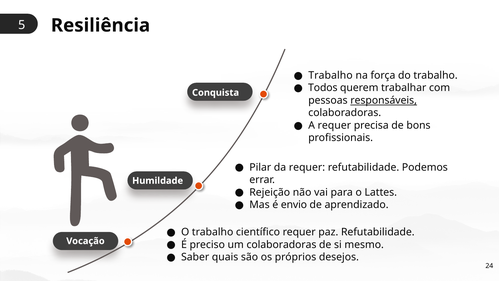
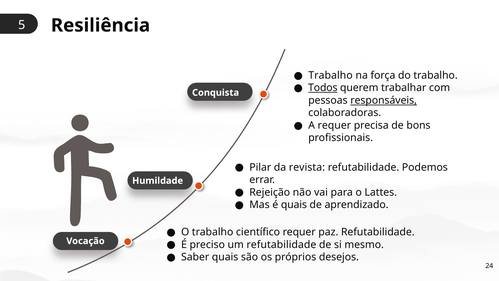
Todos underline: none -> present (323, 88)
da requer: requer -> revista (307, 167)
é envio: envio -> quais (294, 204)
um colaboradoras: colaboradoras -> refutabilidade (281, 244)
